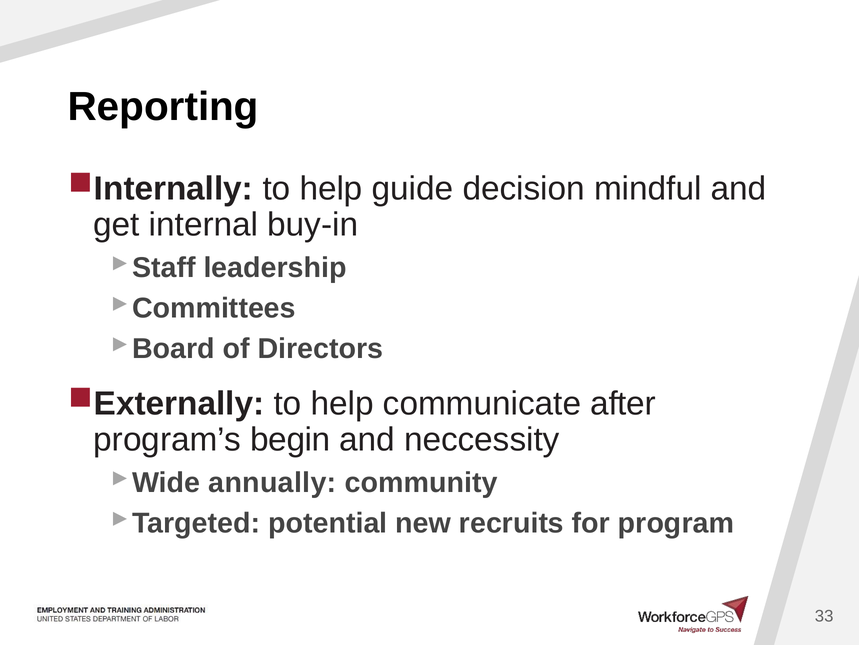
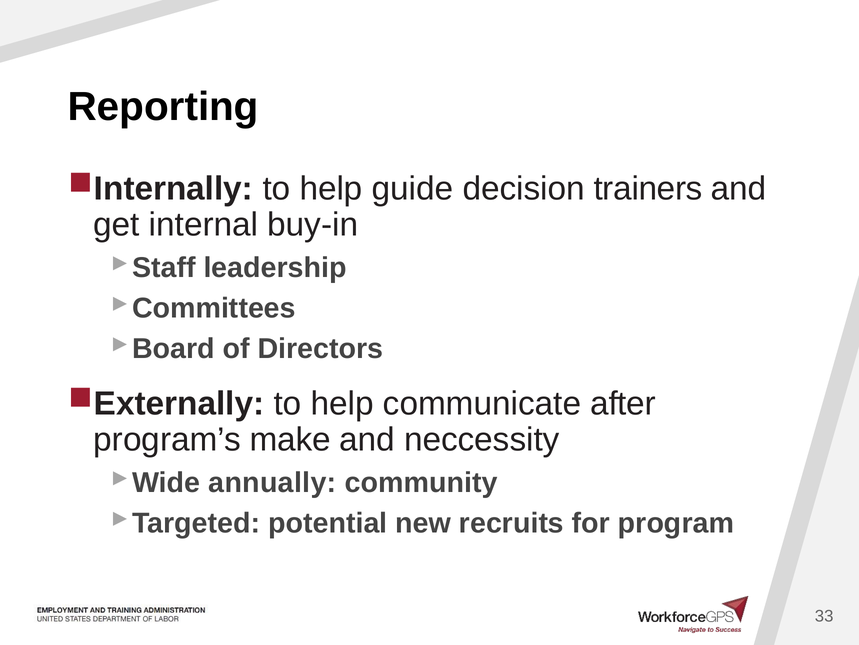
mindful: mindful -> trainers (648, 188)
begin: begin -> make (290, 439)
